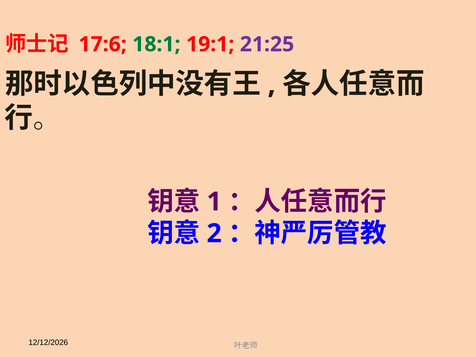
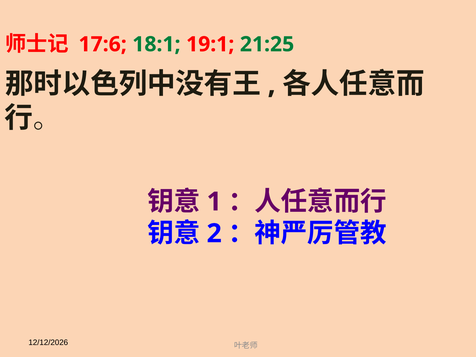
21:25 colour: purple -> green (267, 44)
